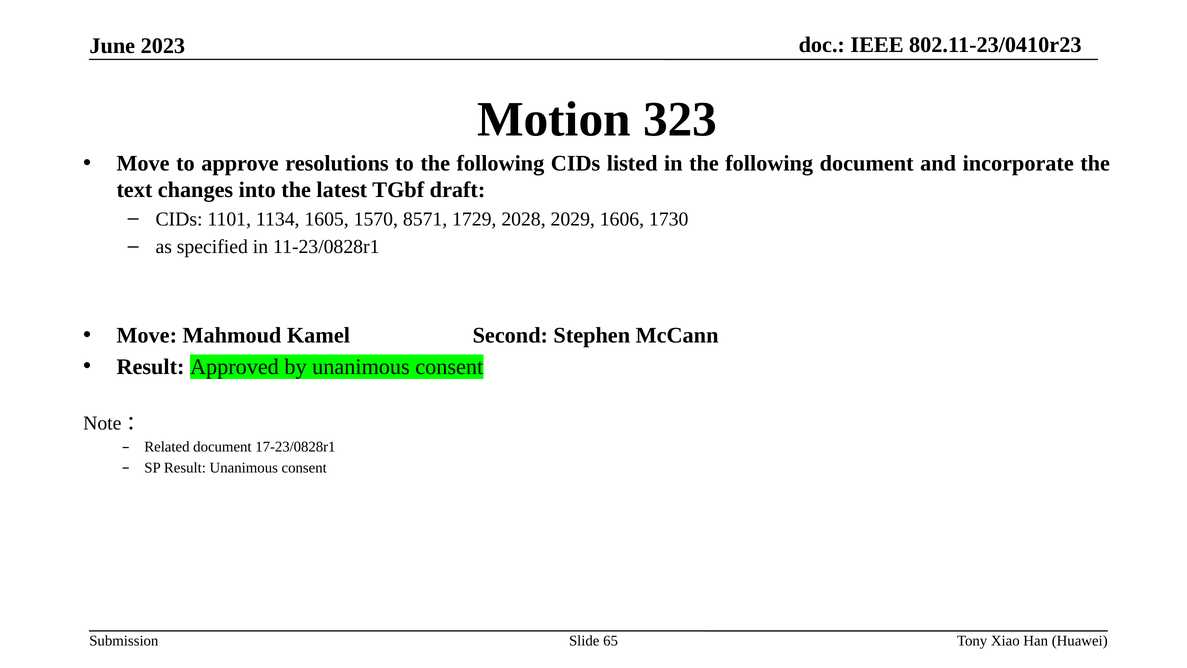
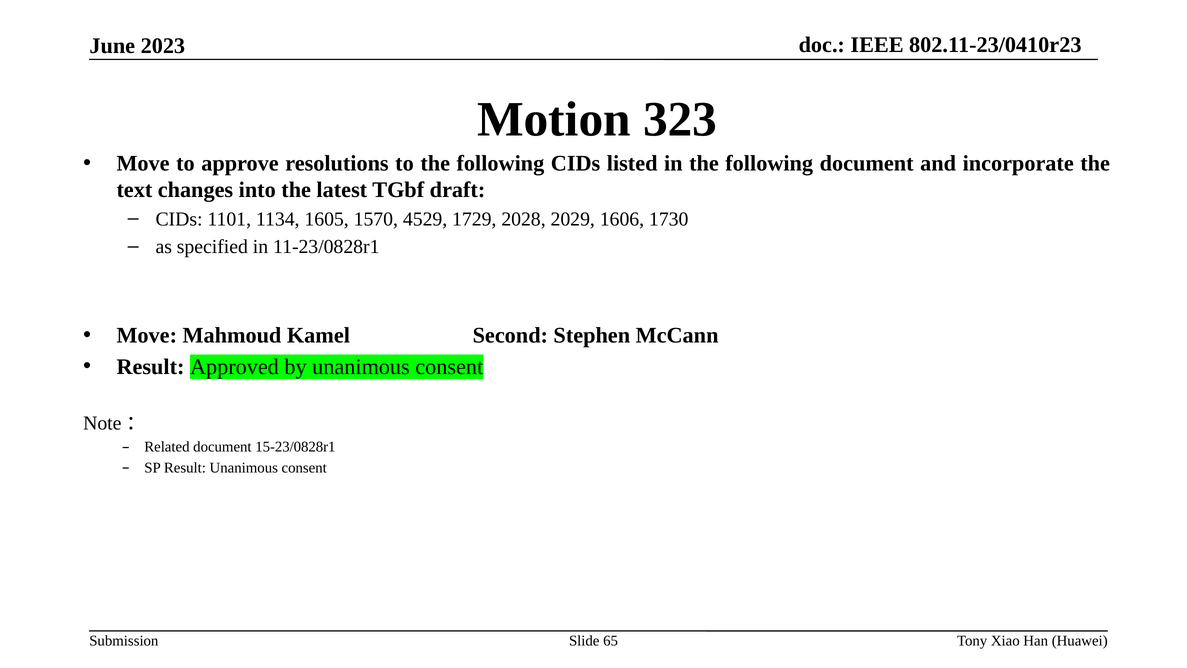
8571: 8571 -> 4529 (425, 219)
17-23/0828r1: 17-23/0828r1 -> 15-23/0828r1 (295, 447)
